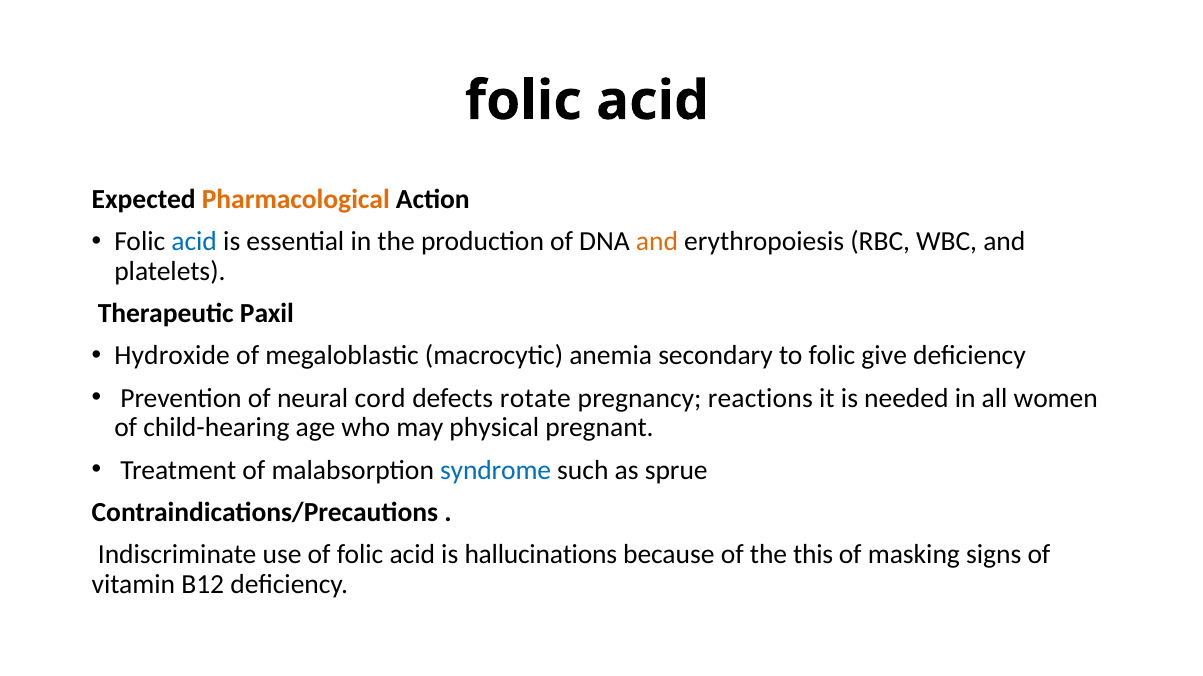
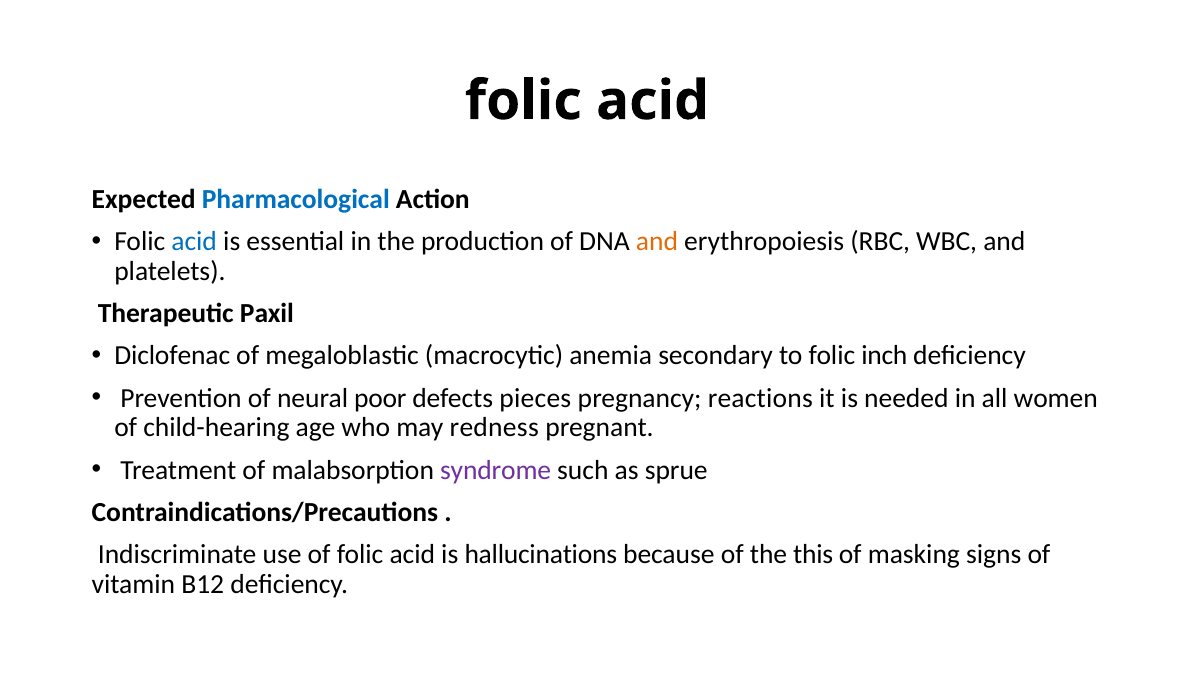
Pharmacological colour: orange -> blue (296, 199)
Hydroxide: Hydroxide -> Diclofenac (172, 356)
give: give -> inch (884, 356)
cord: cord -> poor (380, 398)
rotate: rotate -> pieces (535, 398)
physical: physical -> redness (494, 428)
syndrome colour: blue -> purple (496, 470)
